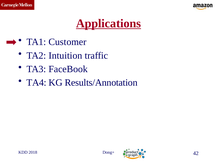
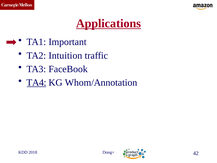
Customer: Customer -> Important (68, 42)
TA4 underline: none -> present (36, 82)
Results/Annotation: Results/Annotation -> Whom/Annotation (101, 82)
